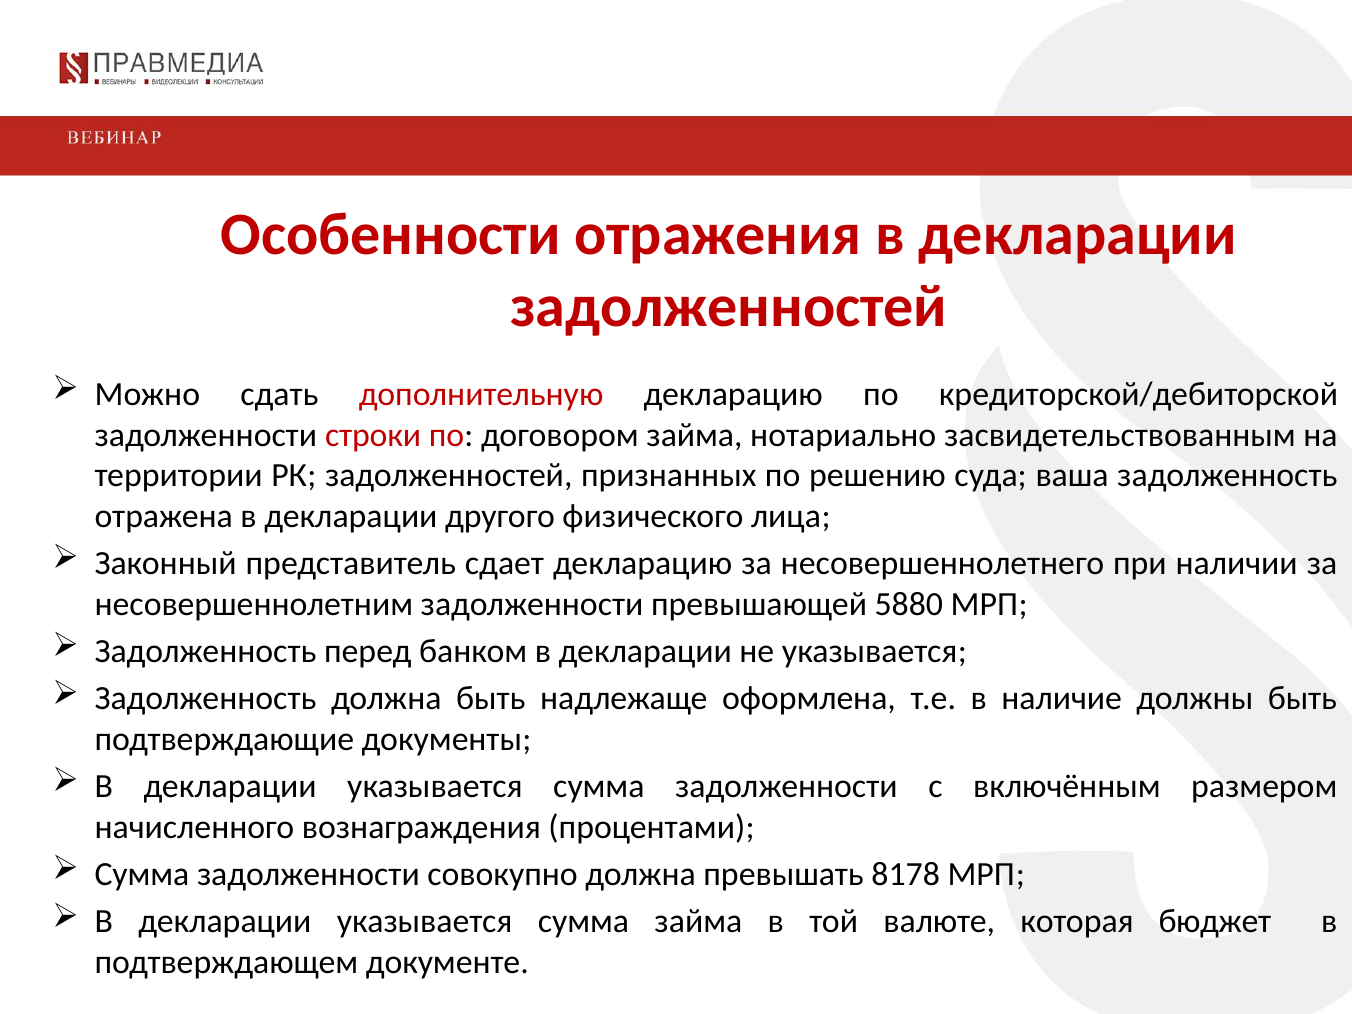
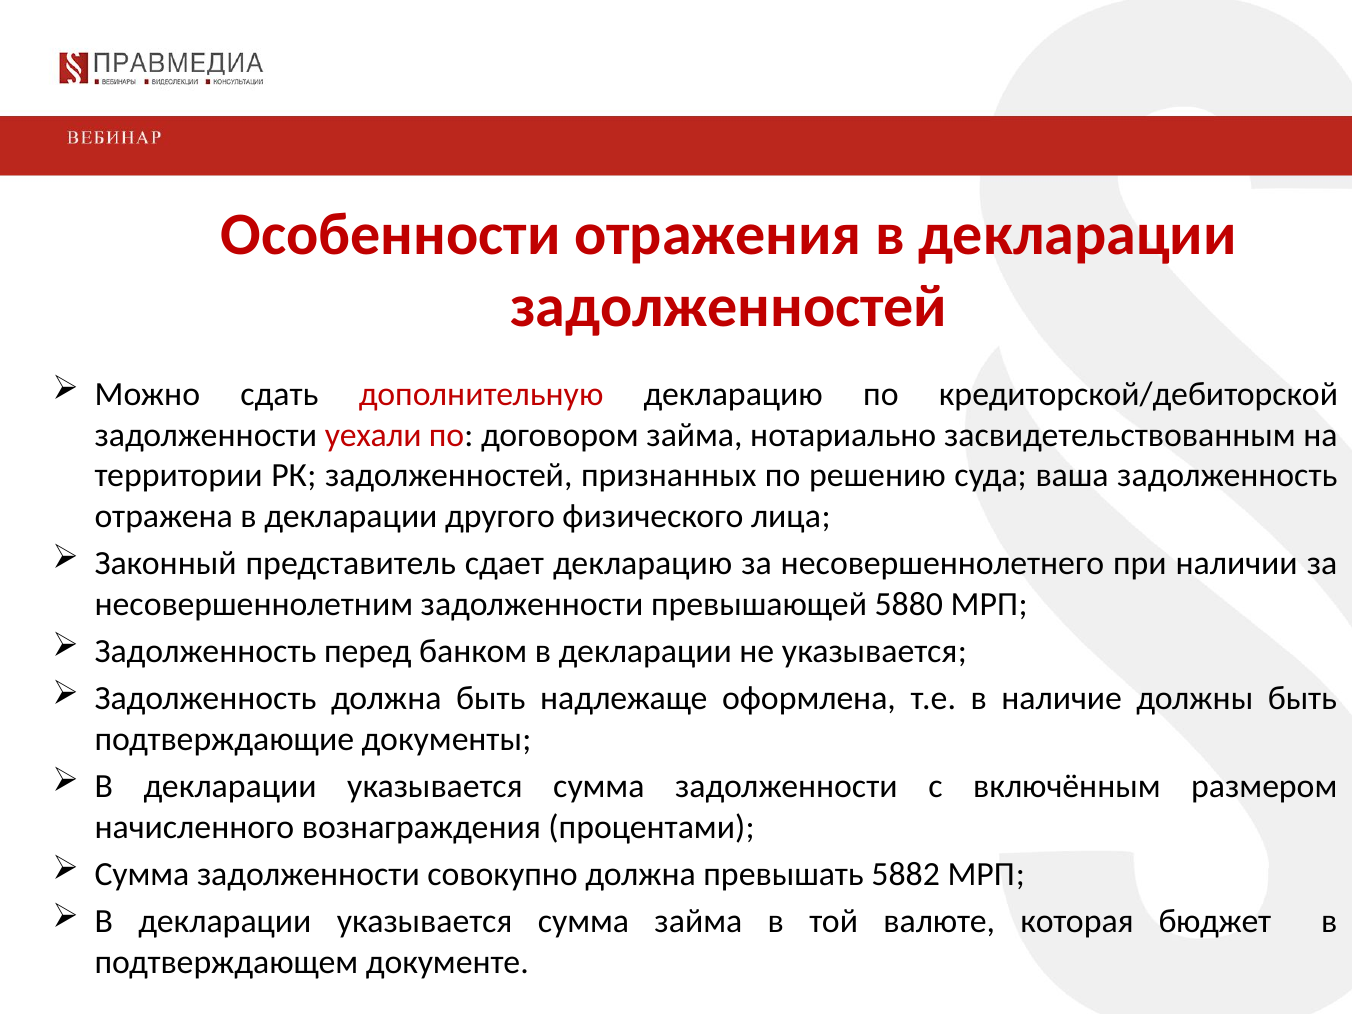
строки: строки -> уехали (373, 435)
8178: 8178 -> 5882 (906, 874)
